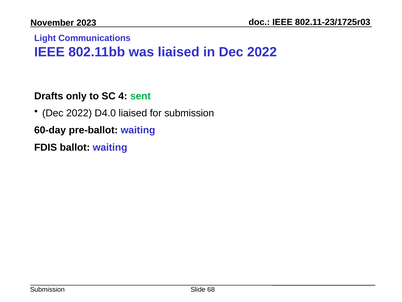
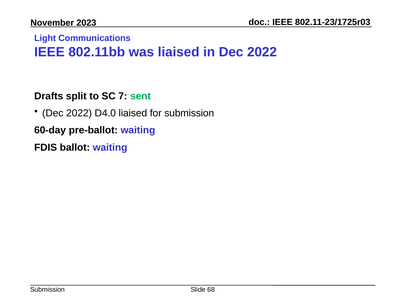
only: only -> split (76, 96)
4: 4 -> 7 (123, 96)
